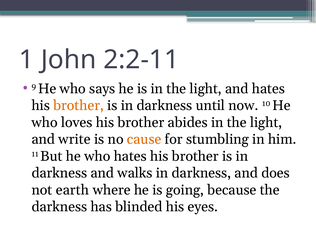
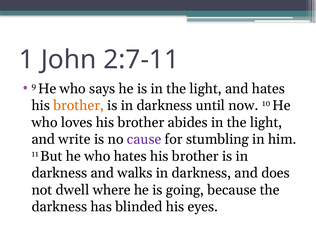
2:2-11: 2:2-11 -> 2:7-11 (141, 60)
cause colour: orange -> purple (144, 139)
earth: earth -> dwell (72, 190)
